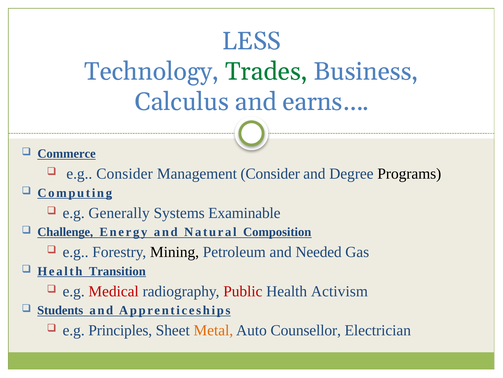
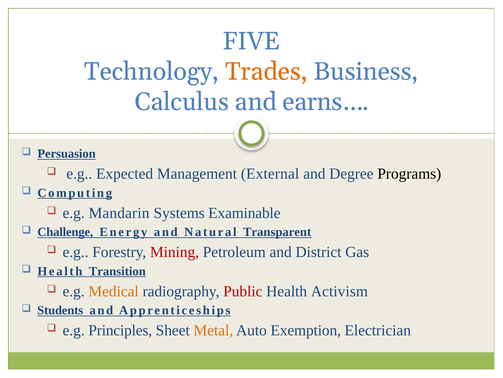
LESS: LESS -> FIVE (251, 41)
Trades colour: green -> orange (266, 71)
Commerce: Commerce -> Persuasion (67, 153)
e.g Consider: Consider -> Expected (125, 173)
Management Consider: Consider -> External (270, 173)
Generally: Generally -> Mandarin (119, 213)
Composition: Composition -> Transparent (277, 232)
Mining colour: black -> red (175, 252)
Needed: Needed -> District (319, 252)
Medical colour: red -> orange (114, 291)
Counsellor: Counsellor -> Exemption (306, 330)
